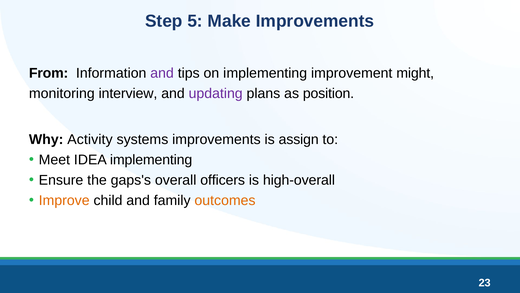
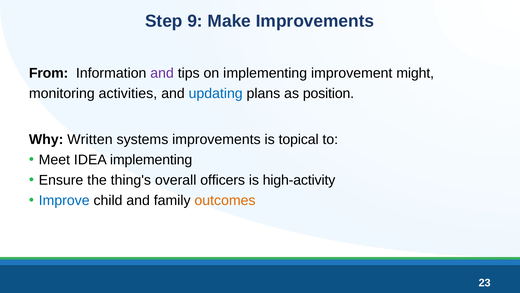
5: 5 -> 9 (195, 21)
interview: interview -> activities (128, 93)
updating colour: purple -> blue (216, 93)
Activity: Activity -> Written (90, 139)
assign: assign -> topical (299, 139)
gaps's: gaps's -> thing's (131, 180)
high-overall: high-overall -> high-activity (299, 180)
Improve colour: orange -> blue (64, 200)
